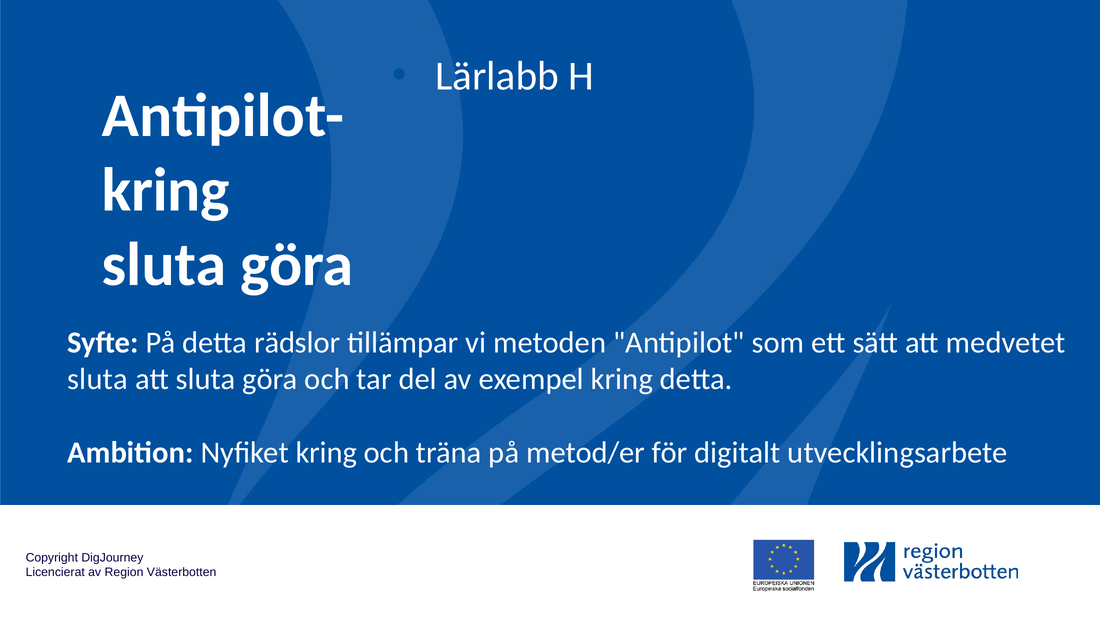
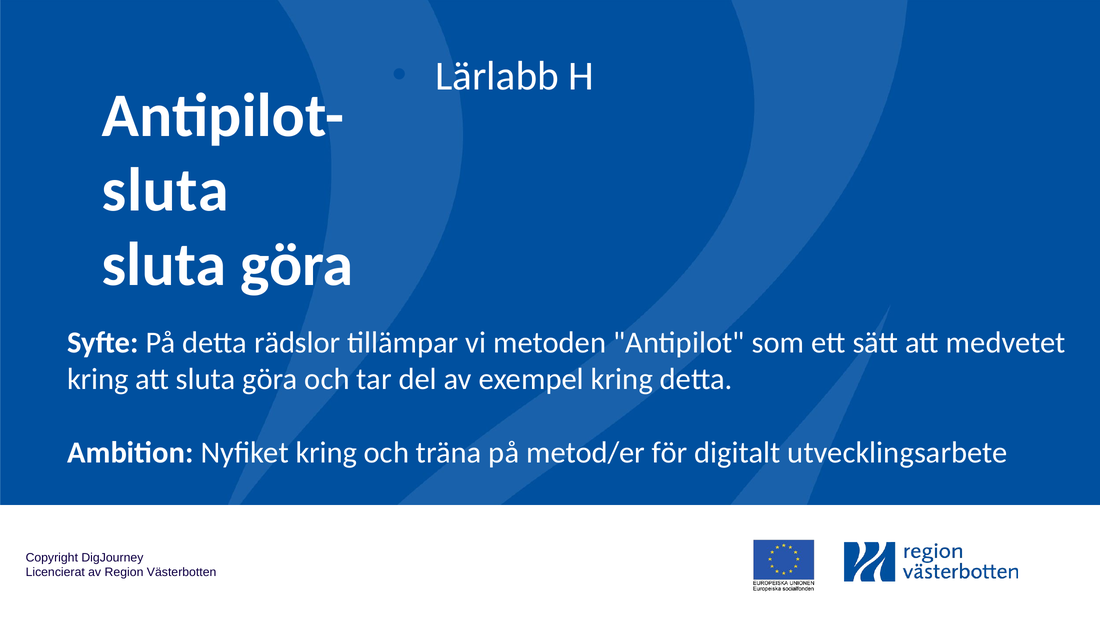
kring: kring -> sluta (165, 190)
sluta: sluta -> kring (98, 379)
